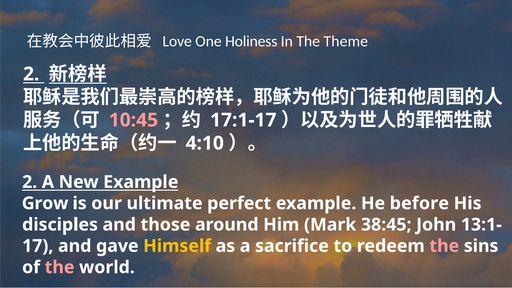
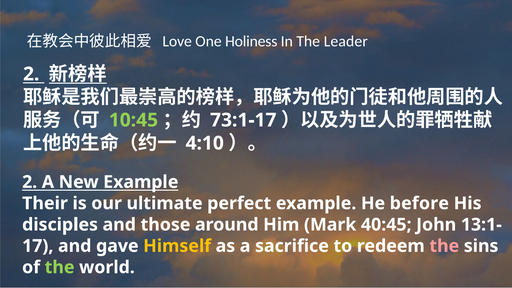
Theme: Theme -> Leader (346, 41)
10:45 colour: pink -> light green (133, 120)
17:1-17: 17:1-17 -> 73:1-17 (243, 120)
Grow: Grow -> Their (45, 203)
38:45: 38:45 -> 40:45 (386, 225)
the colour: pink -> light green (60, 267)
